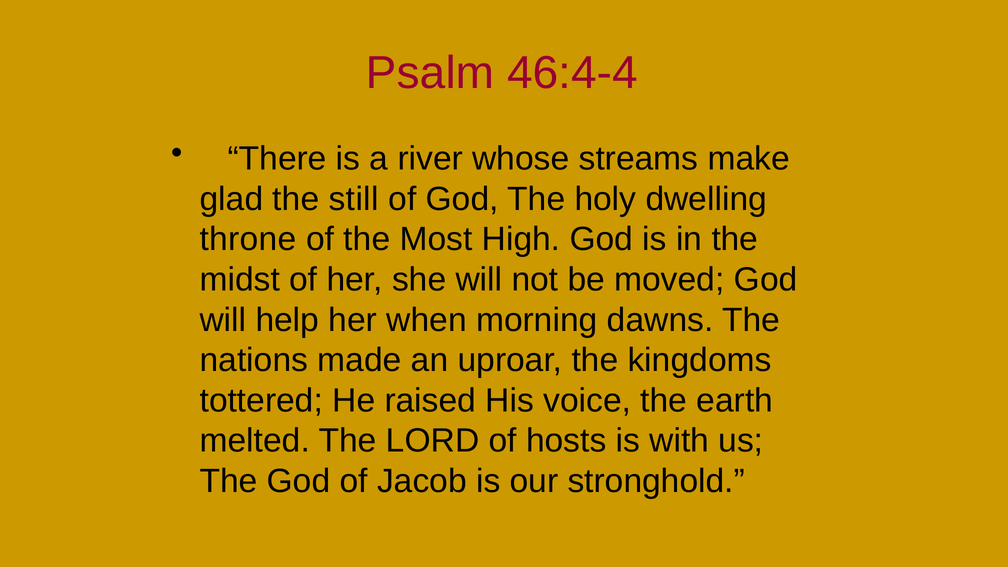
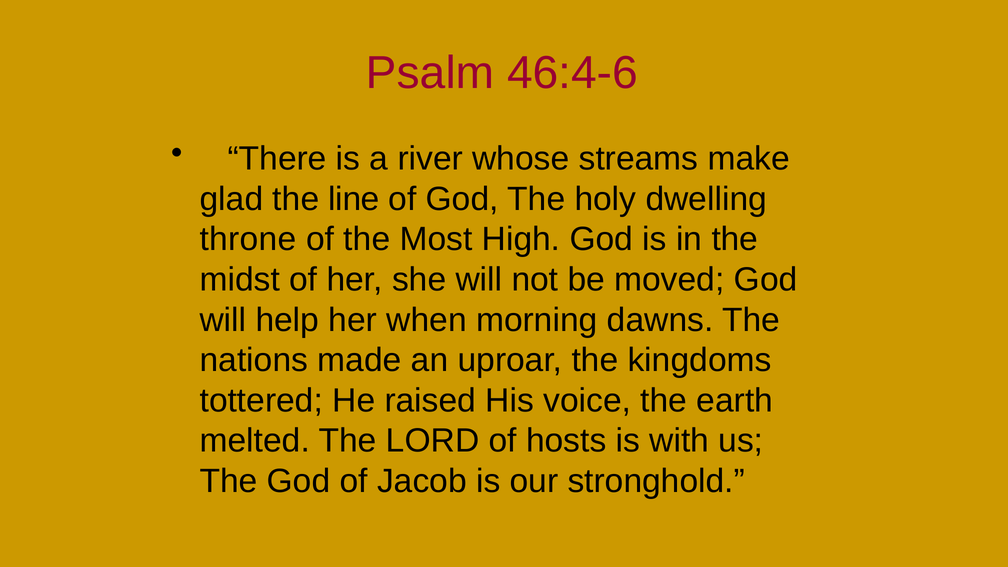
46:4-4: 46:4-4 -> 46:4-6 (573, 73)
still: still -> line (354, 199)
